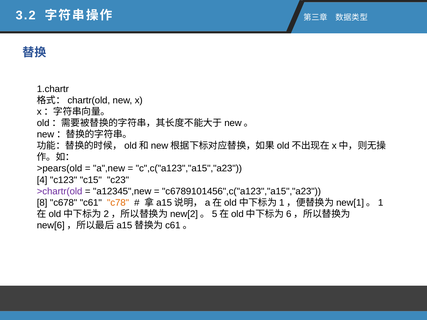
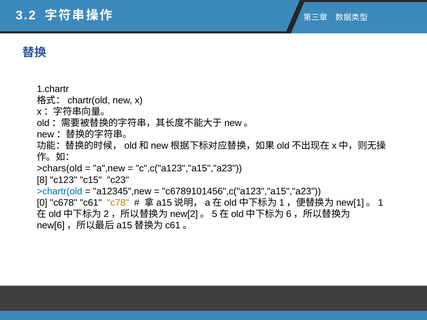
>pears(old: >pears(old -> >chars(old (60, 169)
4: 4 -> 8 (42, 180)
>chartr(old colour: purple -> blue (60, 191)
8: 8 -> 0 (42, 203)
